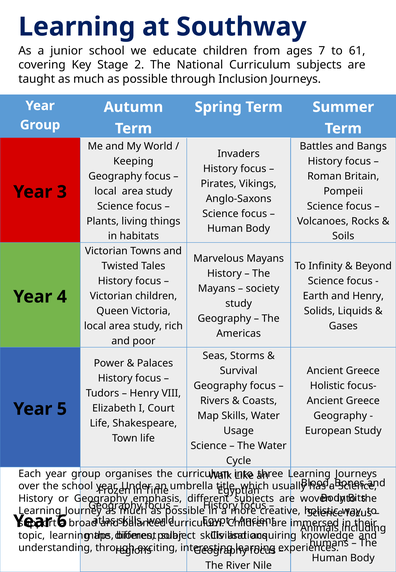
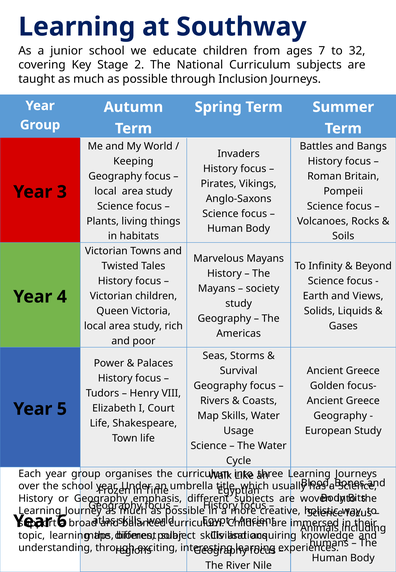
61: 61 -> 32 (357, 51)
and Henry: Henry -> Views (368, 296)
Holistic: Holistic -> Golden (327, 386)
